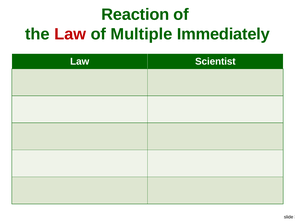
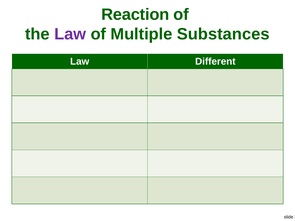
Law colour: red -> purple (70, 34)
Immediately: Immediately -> Substances (223, 34)
Scientist: Scientist -> Different (215, 61)
